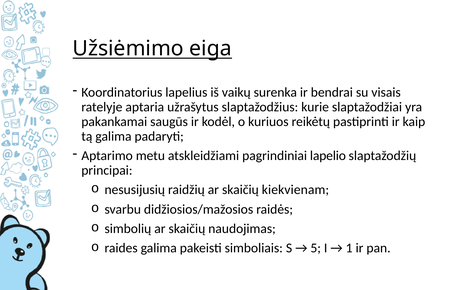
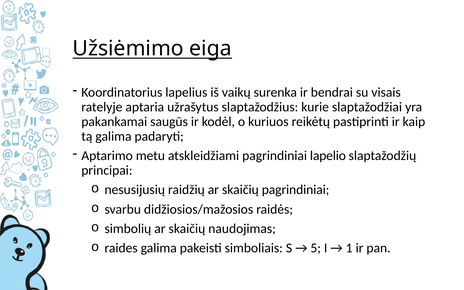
skaičių kiekvienam: kiekvienam -> pagrindiniai (296, 190)
